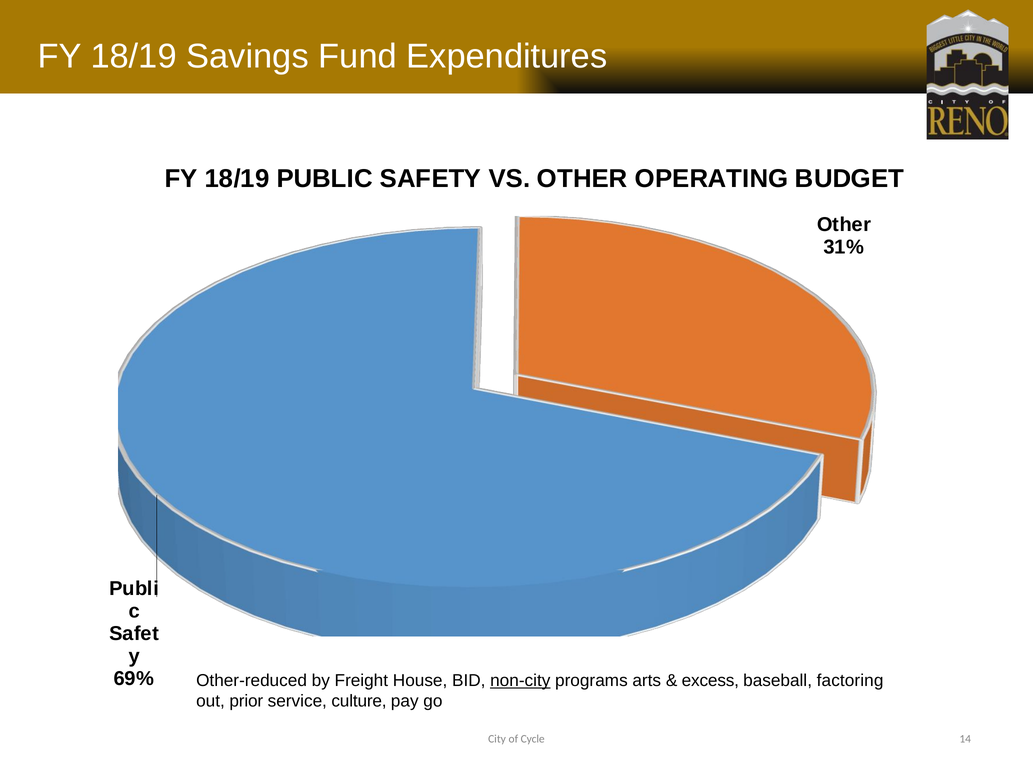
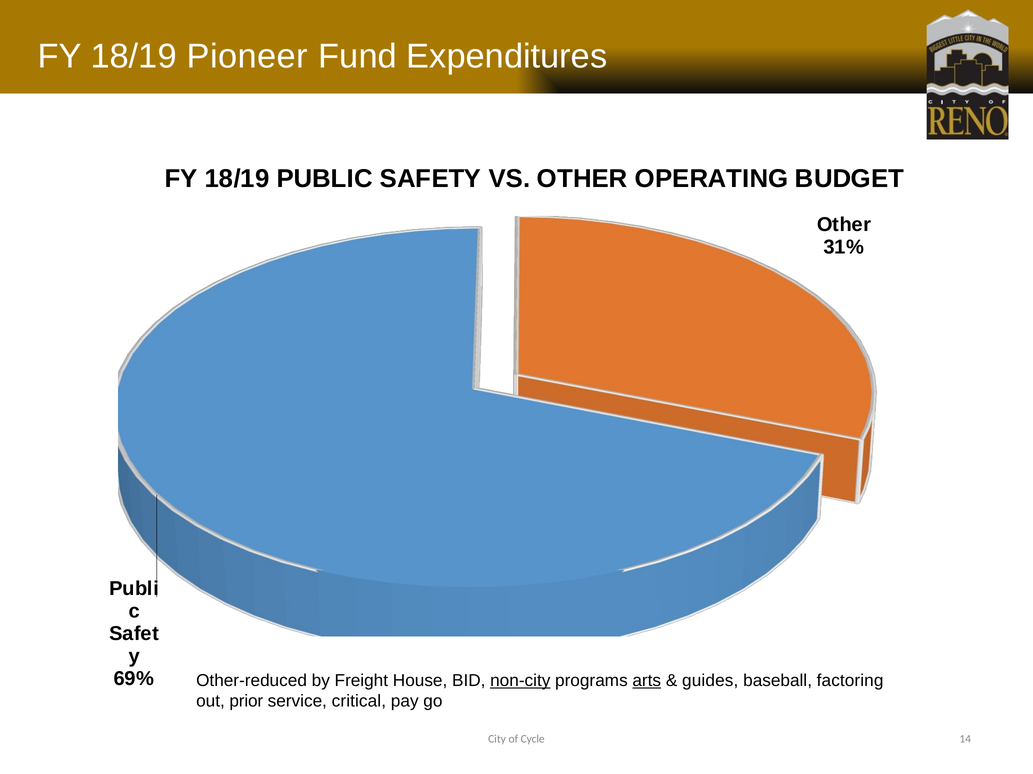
Savings: Savings -> Pioneer (247, 57)
arts underline: none -> present (647, 681)
excess: excess -> guides (710, 681)
culture: culture -> critical (359, 702)
